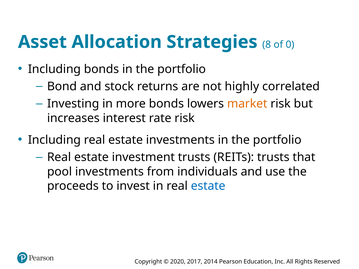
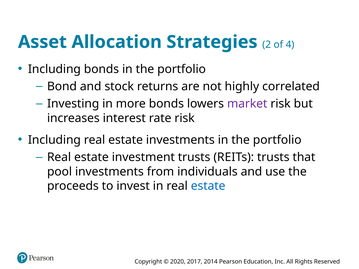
8: 8 -> 2 (267, 45)
0: 0 -> 4 (290, 45)
market colour: orange -> purple (247, 104)
